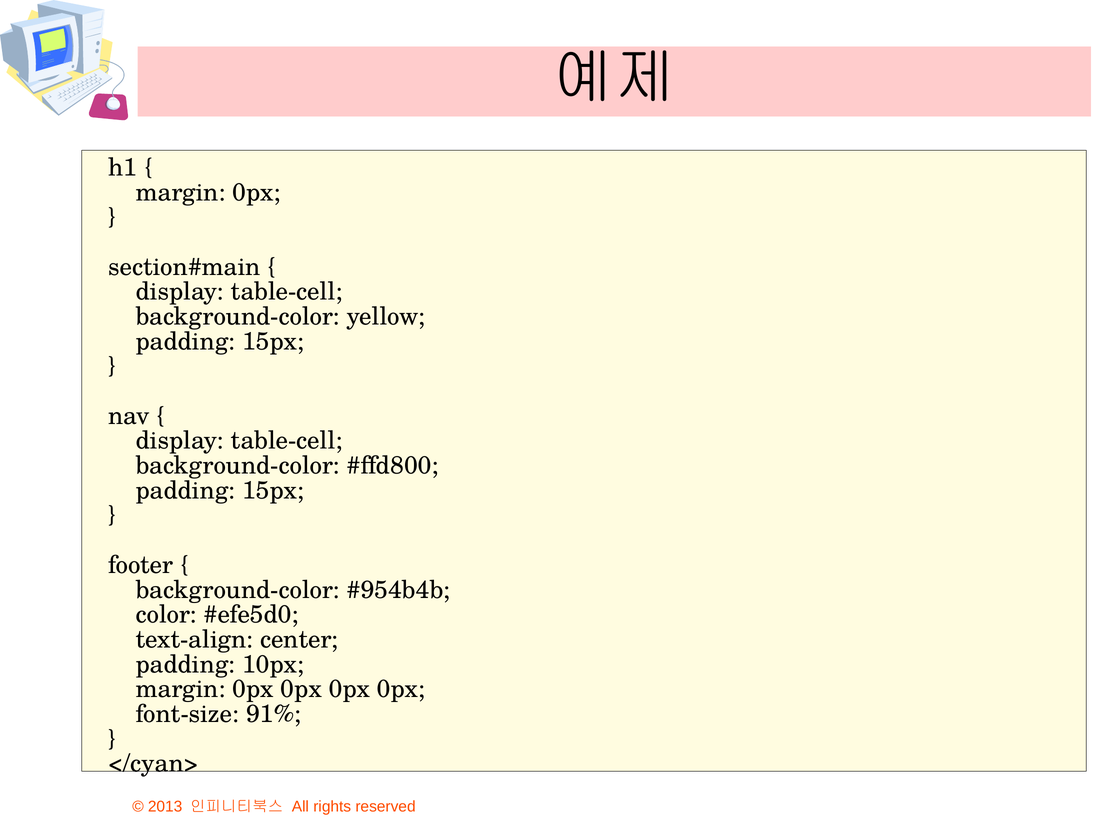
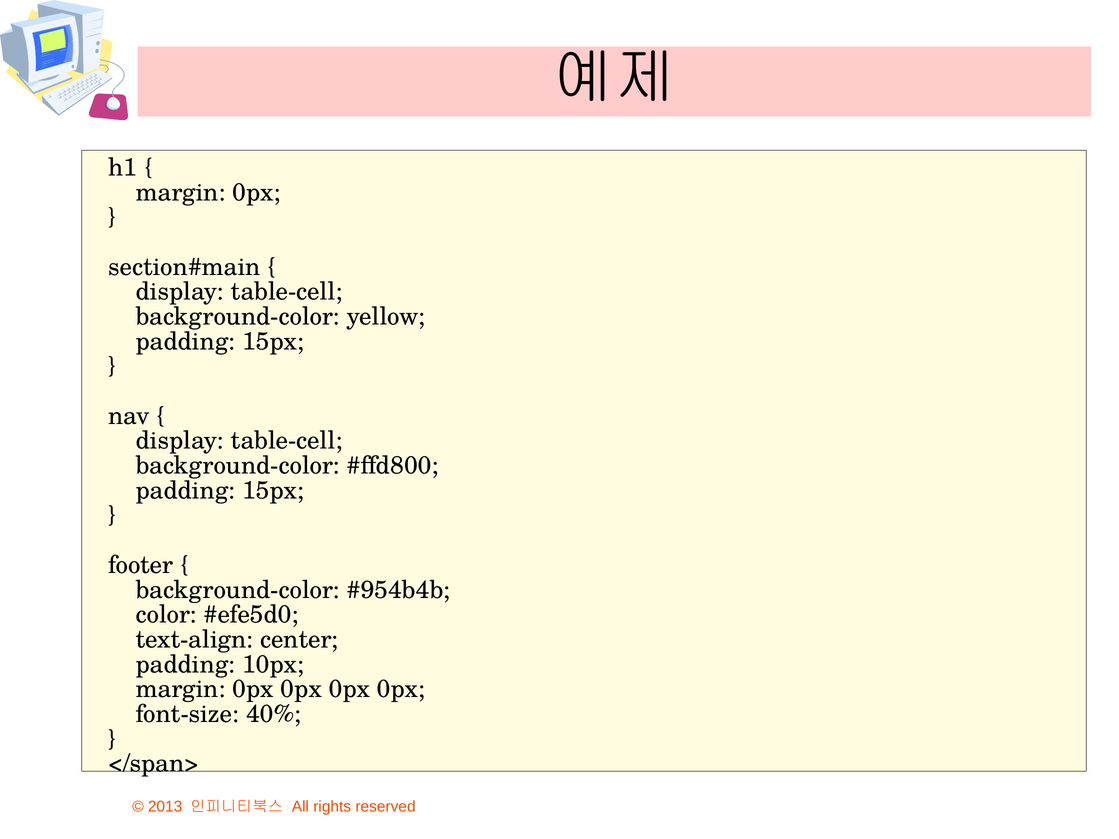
91%: 91% -> 40% (274, 714)
</cyan>: </cyan> -> </span> (154, 764)
